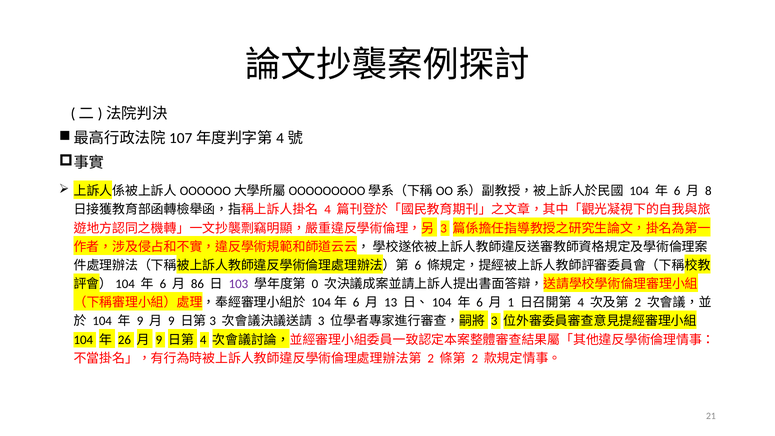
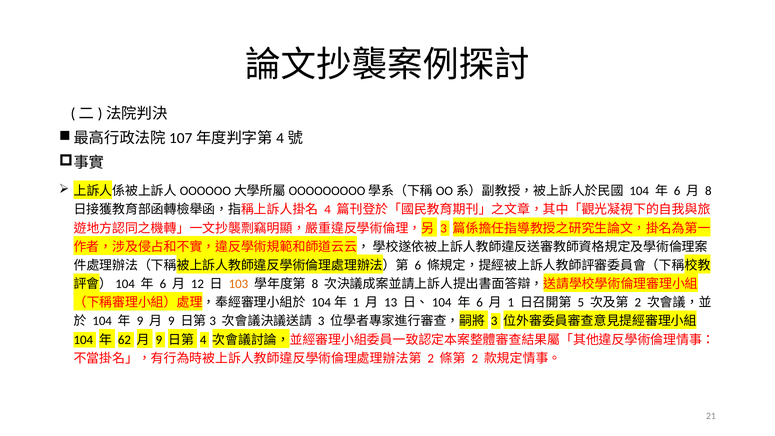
86: 86 -> 12 (198, 284)
103 colour: purple -> orange (239, 284)
0: 0 -> 8 (315, 284)
6: 6 -> 1 (356, 303)
4: 4 -> 5 (581, 303)
26: 26 -> 62 (124, 340)
